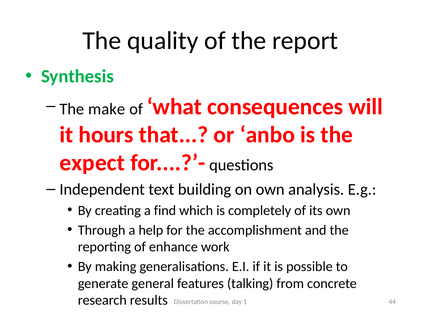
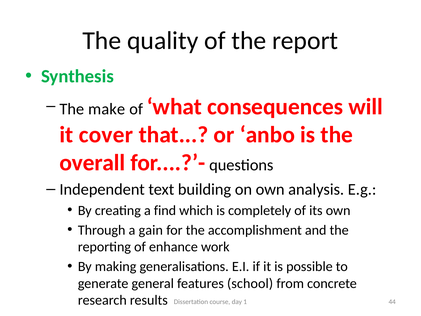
hours: hours -> cover (106, 135)
expect: expect -> overall (92, 163)
help: help -> gain (151, 230)
talking: talking -> school (250, 283)
